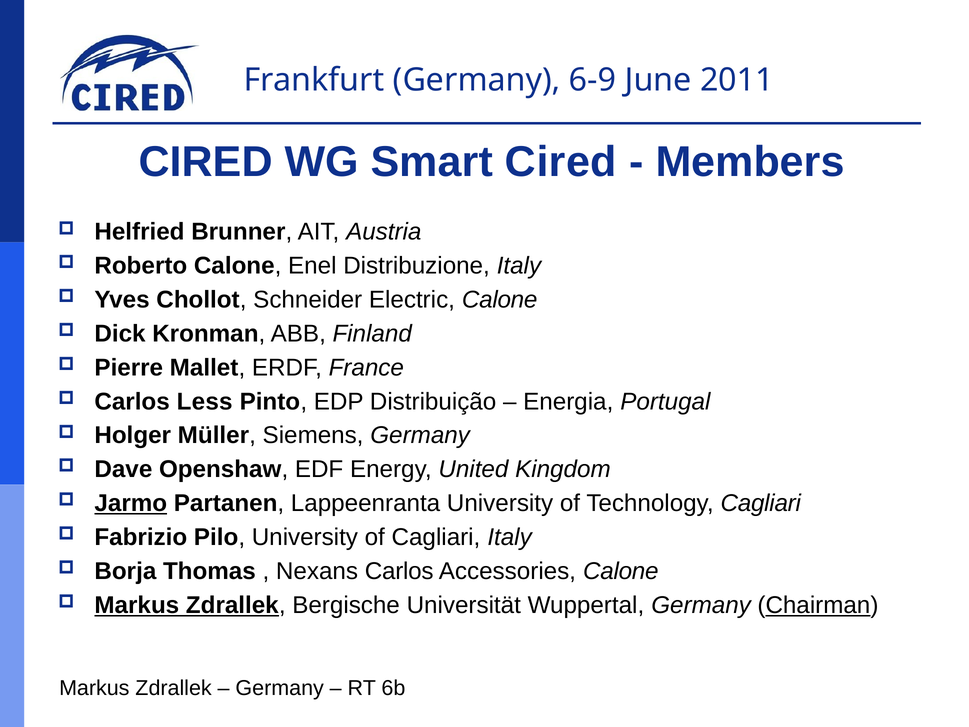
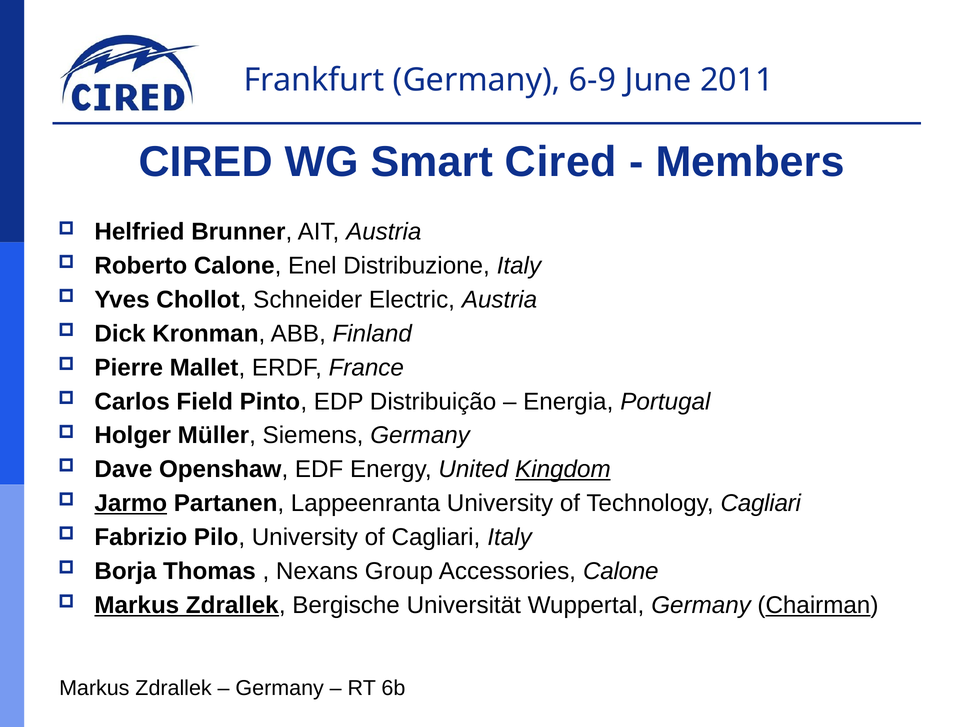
Electric Calone: Calone -> Austria (500, 300)
Less: Less -> Field (205, 401)
Kingdom underline: none -> present (563, 469)
Nexans Carlos: Carlos -> Group (399, 571)
